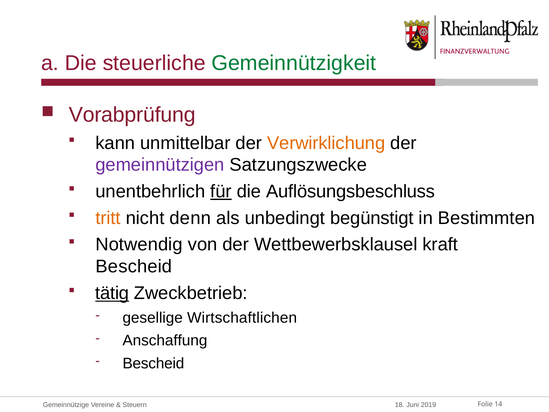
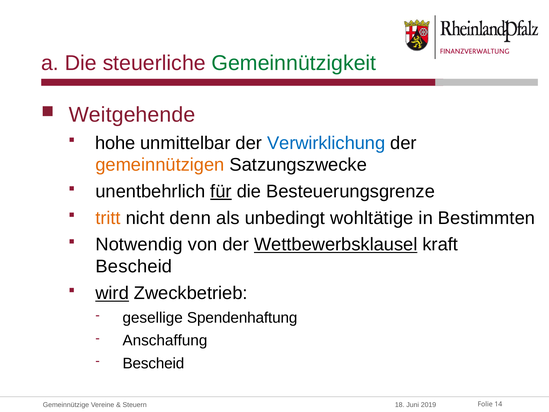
Vorabprüfung: Vorabprüfung -> Weitgehende (132, 115)
kann: kann -> hohe (115, 143)
Verwirklichung colour: orange -> blue (326, 143)
gemeinnützigen colour: purple -> orange (160, 165)
Auflösungsbeschluss: Auflösungsbeschluss -> Besteuerungsgrenze (351, 191)
begünstigt: begünstigt -> wohltätige (372, 218)
Wettbewerbsklausel underline: none -> present (336, 244)
tätig: tätig -> wird (112, 293)
Wirtschaftlichen: Wirtschaftlichen -> Spendenhaftung (242, 317)
